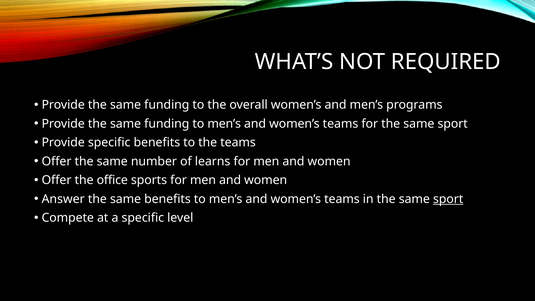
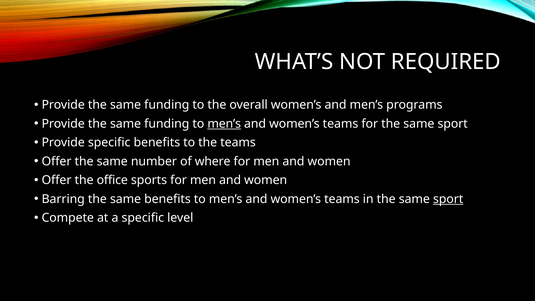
men’s underline: none -> present (224, 124)
learns: learns -> where (213, 161)
Answer: Answer -> Barring (63, 199)
